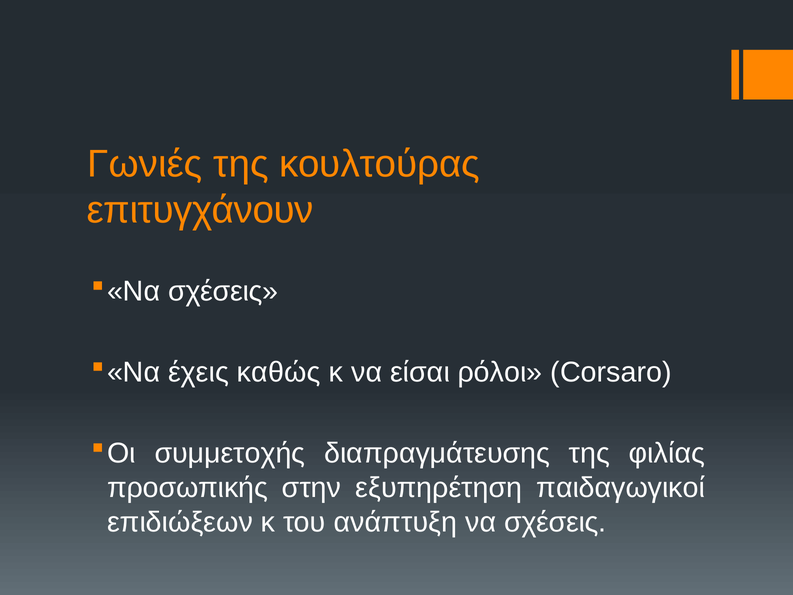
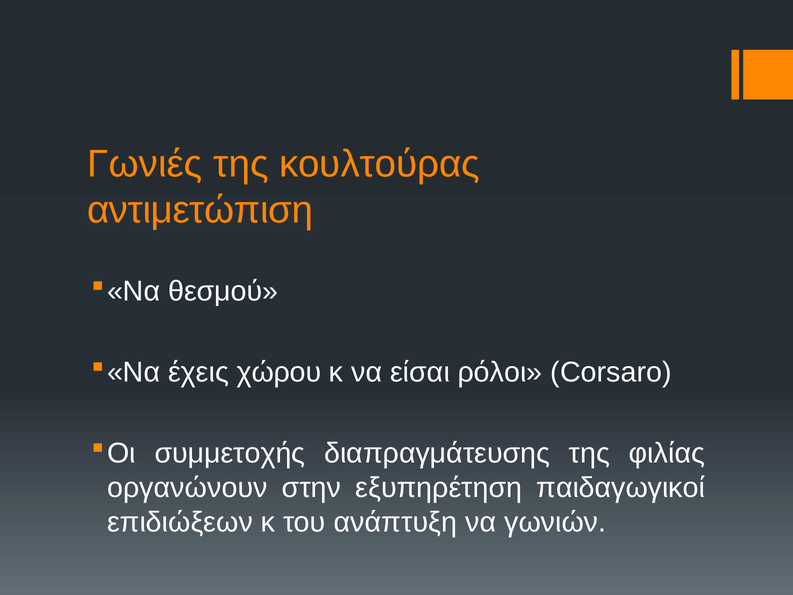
επιτυγχάνουν: επιτυγχάνουν -> αντιμετώπιση (200, 210)
σχέσεις: σχέσεις -> θεσμού (223, 291)
καθώς: καθώς -> χώρου (279, 372)
προσωπικής: προσωπικής -> οργανώνουν (187, 488)
να σχέσεις: σχέσεις -> γωνιών (555, 522)
